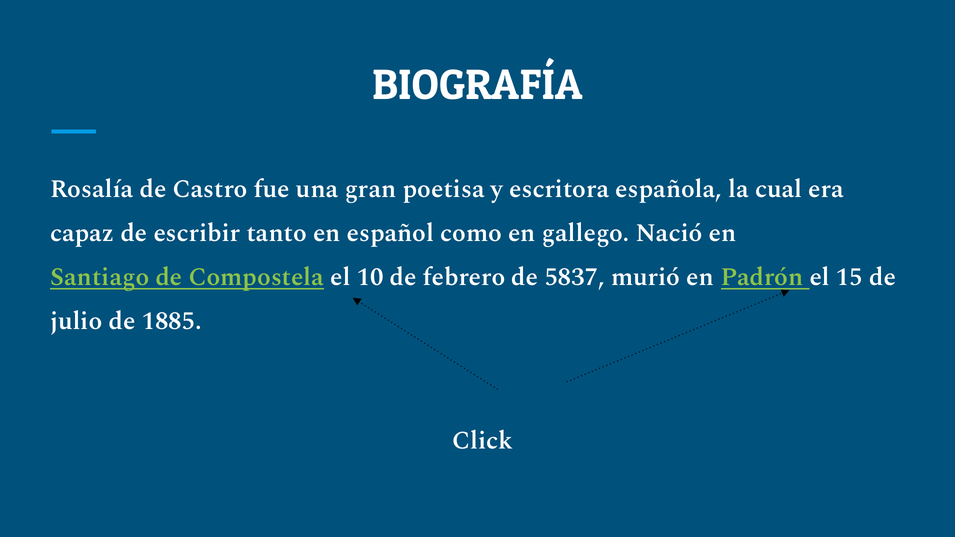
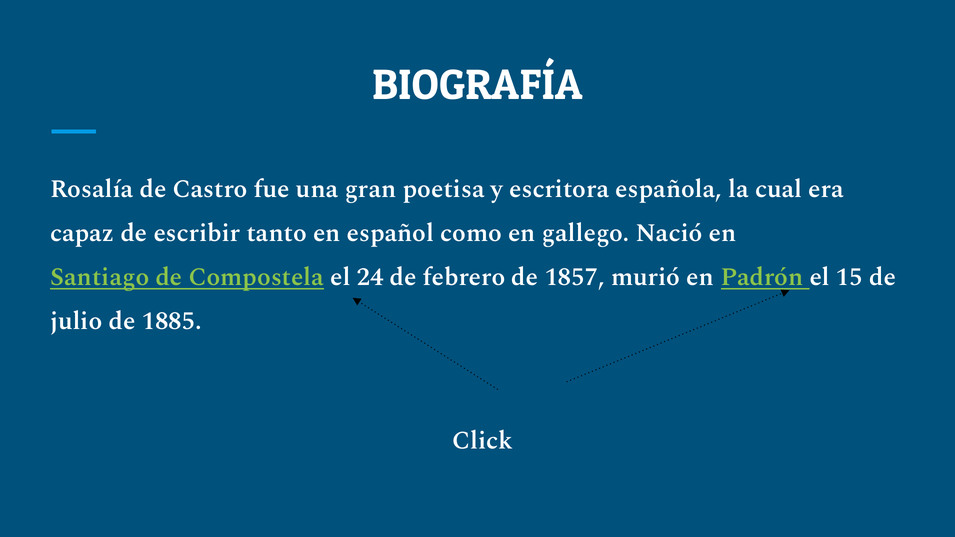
10: 10 -> 24 (370, 277)
5837: 5837 -> 1857 (575, 277)
